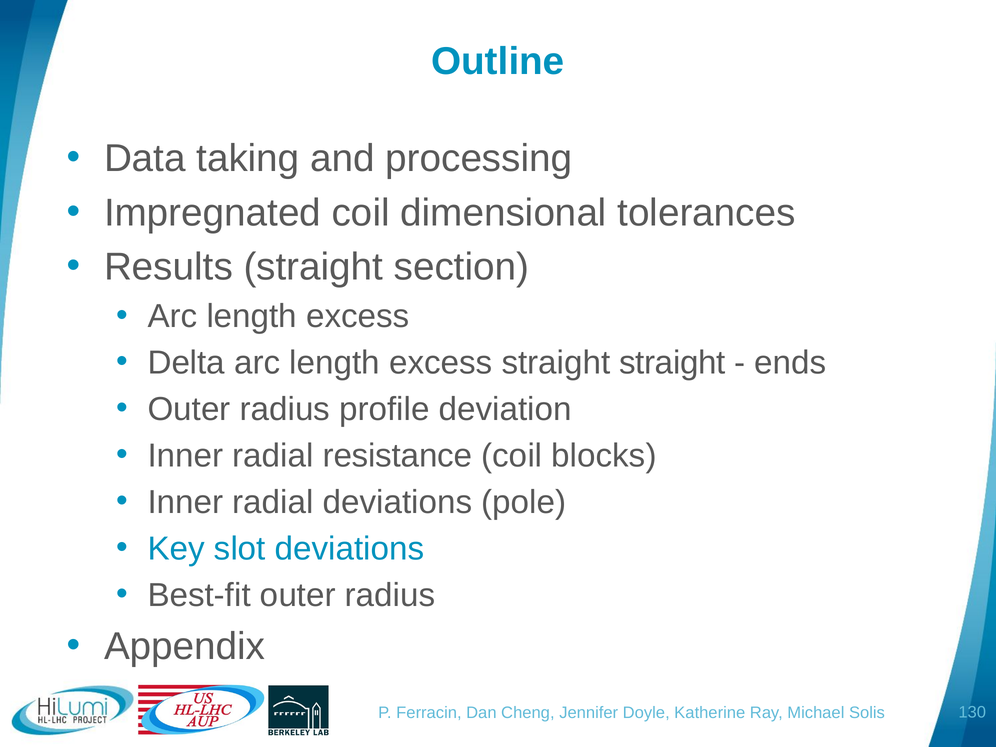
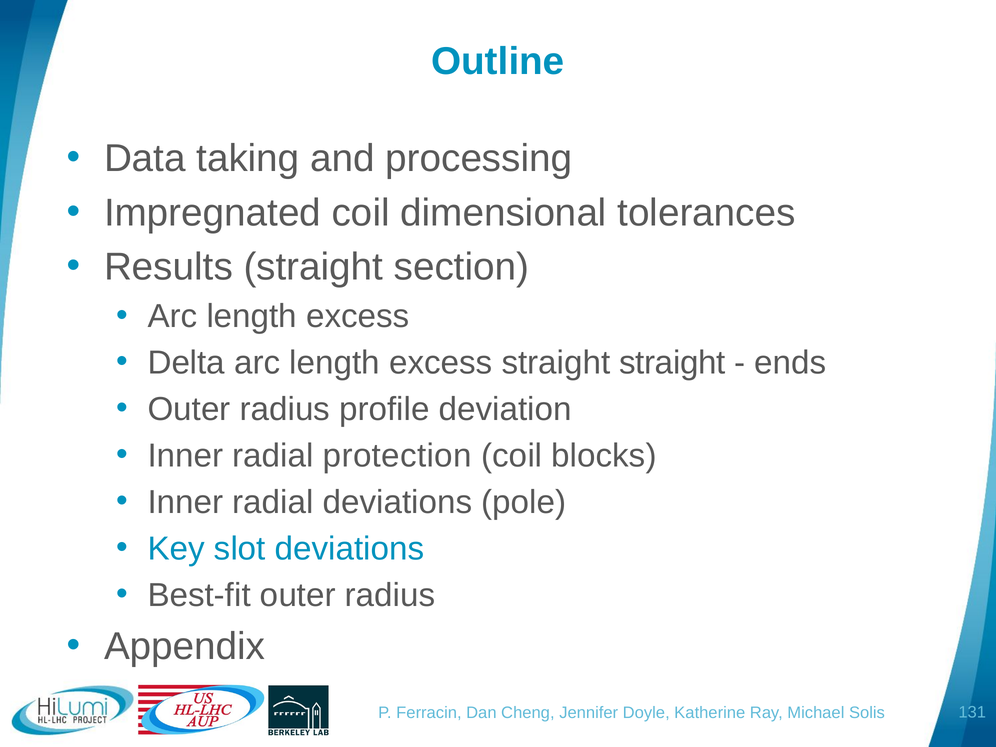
resistance: resistance -> protection (397, 456)
130: 130 -> 131 (972, 712)
